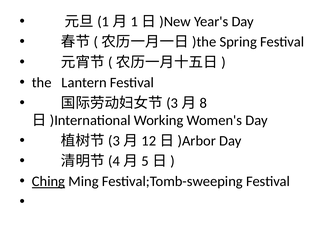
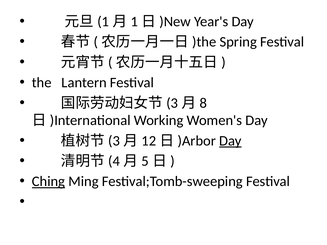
Day underline: none -> present (230, 141)
